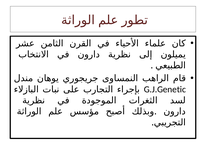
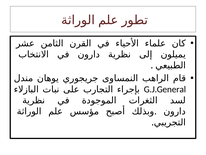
G.J.Genetic: G.J.Genetic -> G.J.General (165, 89)
